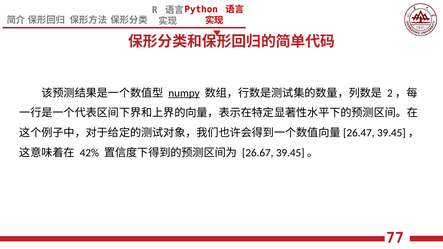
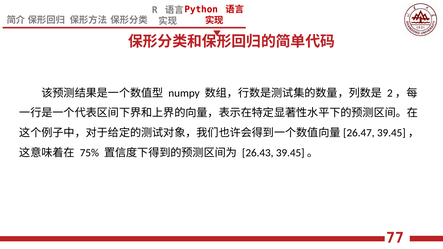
numpy underline: present -> none (184, 93)
42%: 42% -> 75% (89, 153)
26.67: 26.67 -> 26.43 (258, 153)
